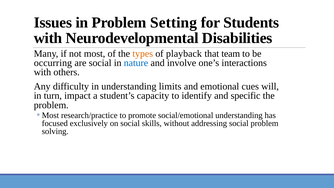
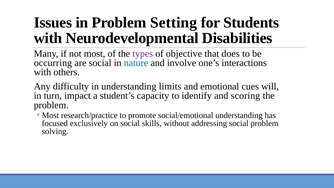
types colour: orange -> purple (143, 54)
playback: playback -> objective (184, 54)
team: team -> does (231, 54)
specific: specific -> scoring (245, 96)
